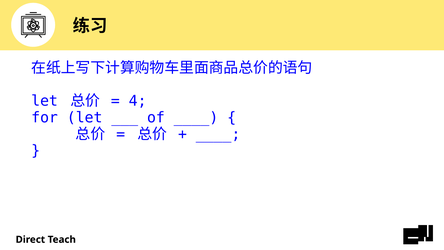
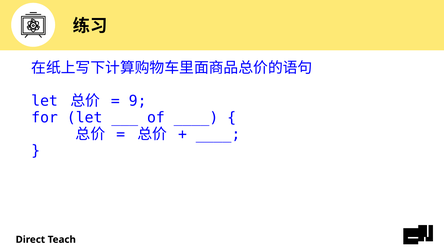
4: 4 -> 9 (138, 101)
